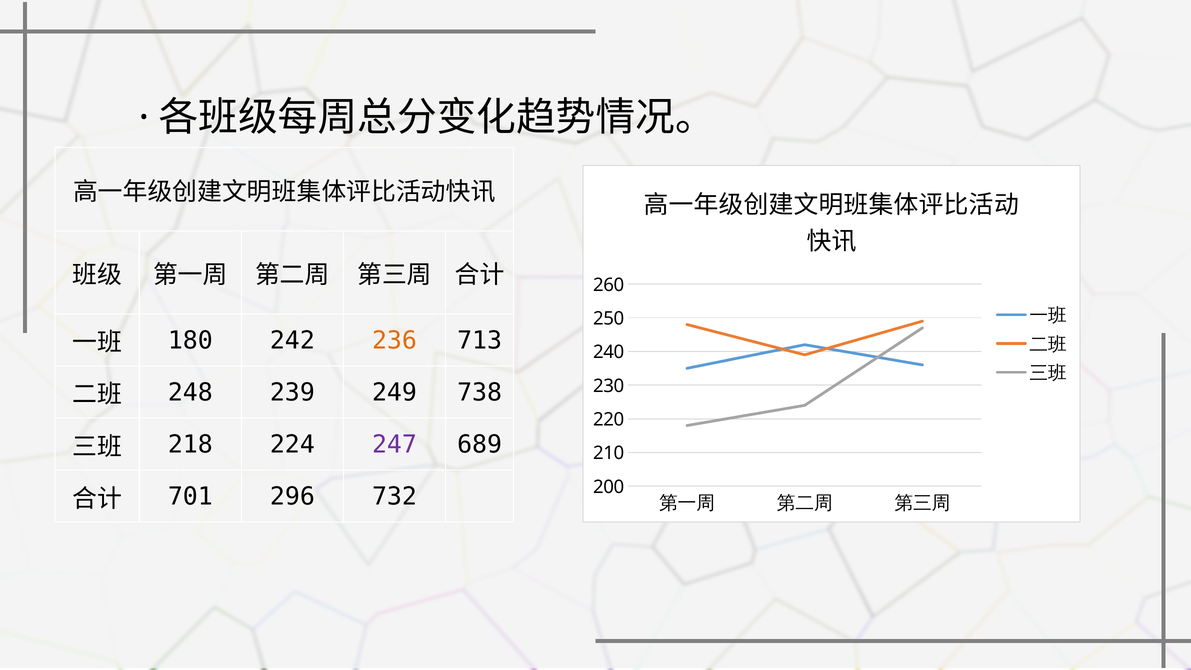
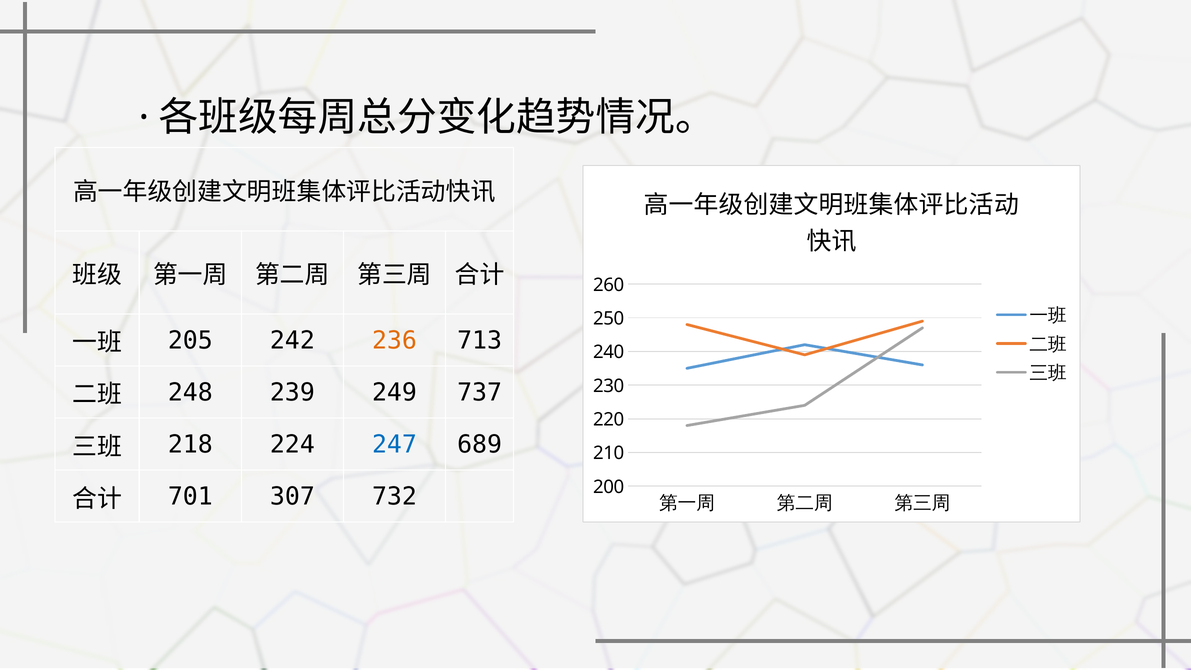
180: 180 -> 205 (190, 340)
738: 738 -> 737 (480, 392)
247 colour: purple -> blue (394, 445)
296: 296 -> 307 (292, 497)
